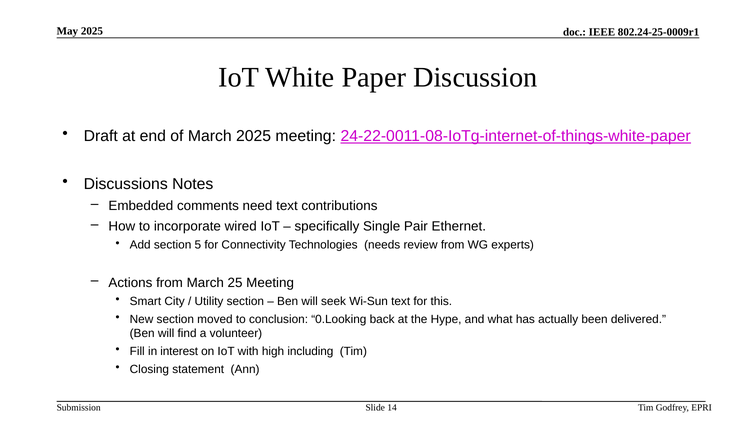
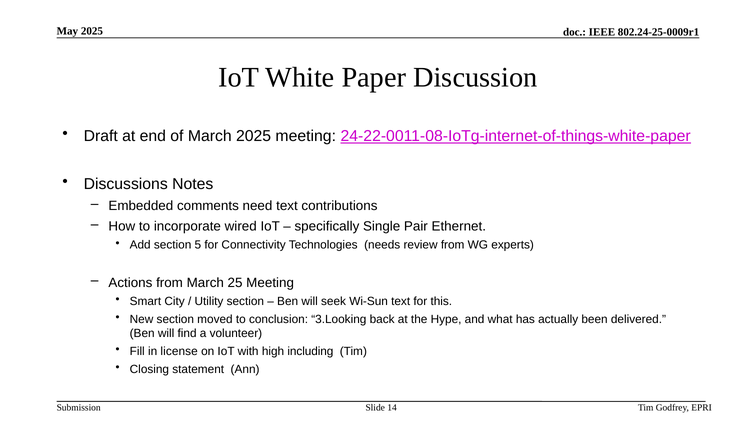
0.Looking: 0.Looking -> 3.Looking (339, 320)
interest: interest -> license (179, 352)
